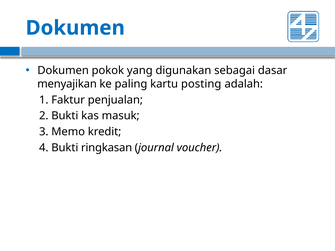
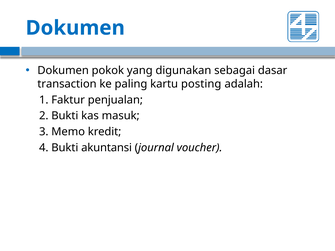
menyajikan: menyajikan -> transaction (67, 84)
ringkasan: ringkasan -> akuntansi (107, 148)
